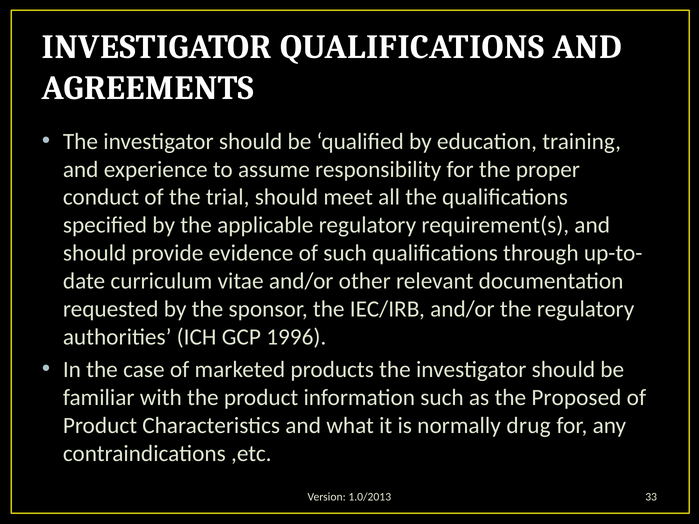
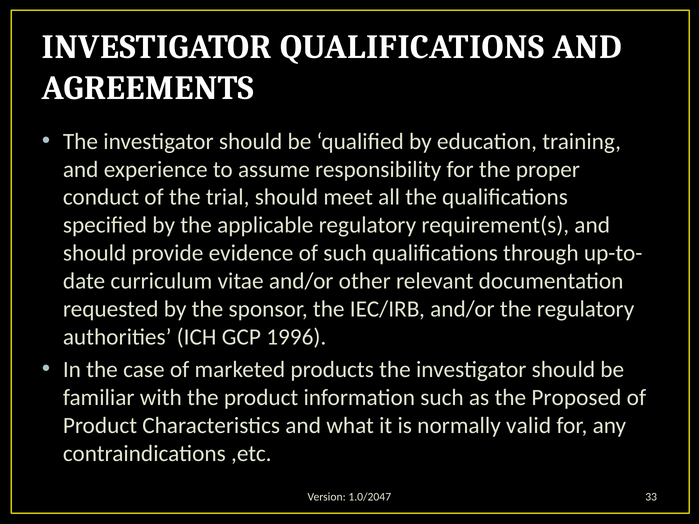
drug: drug -> valid (529, 426)
1.0/2013: 1.0/2013 -> 1.0/2047 (370, 497)
